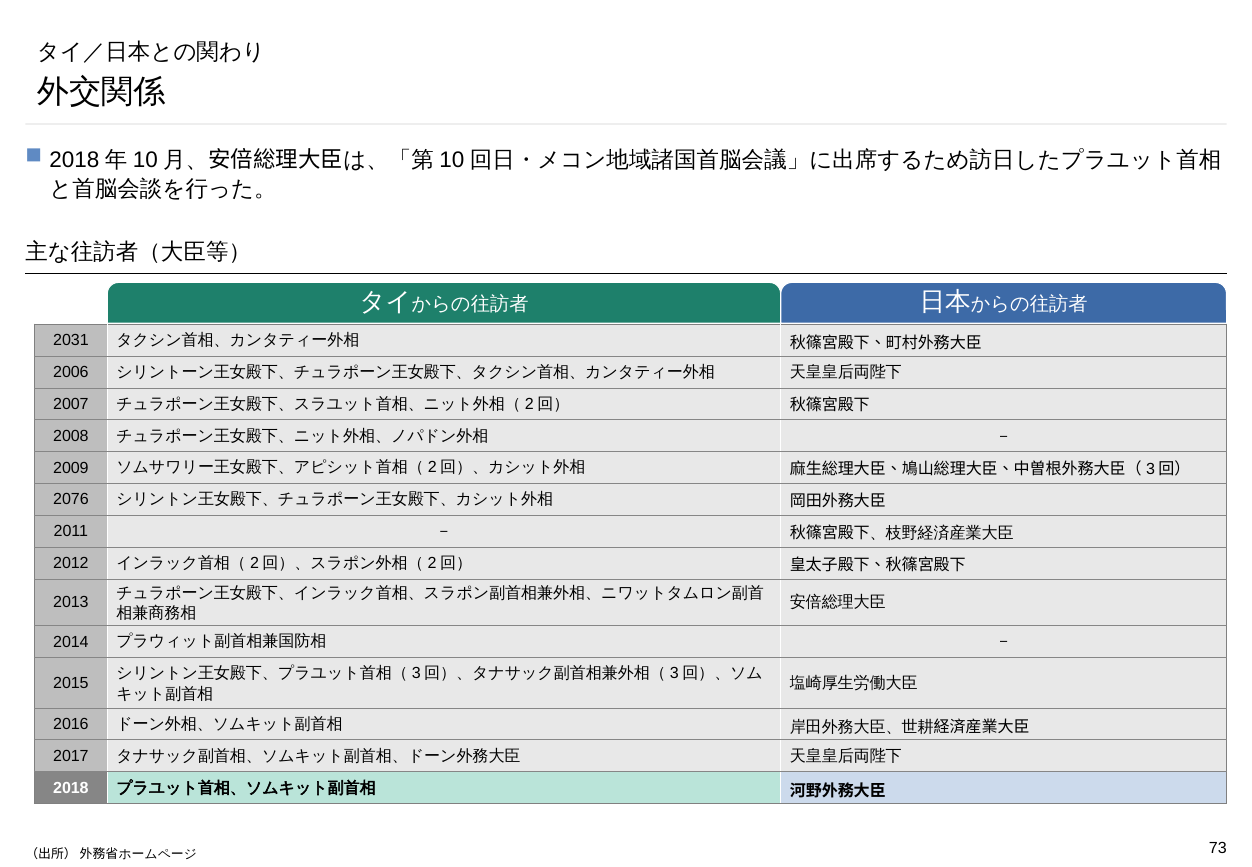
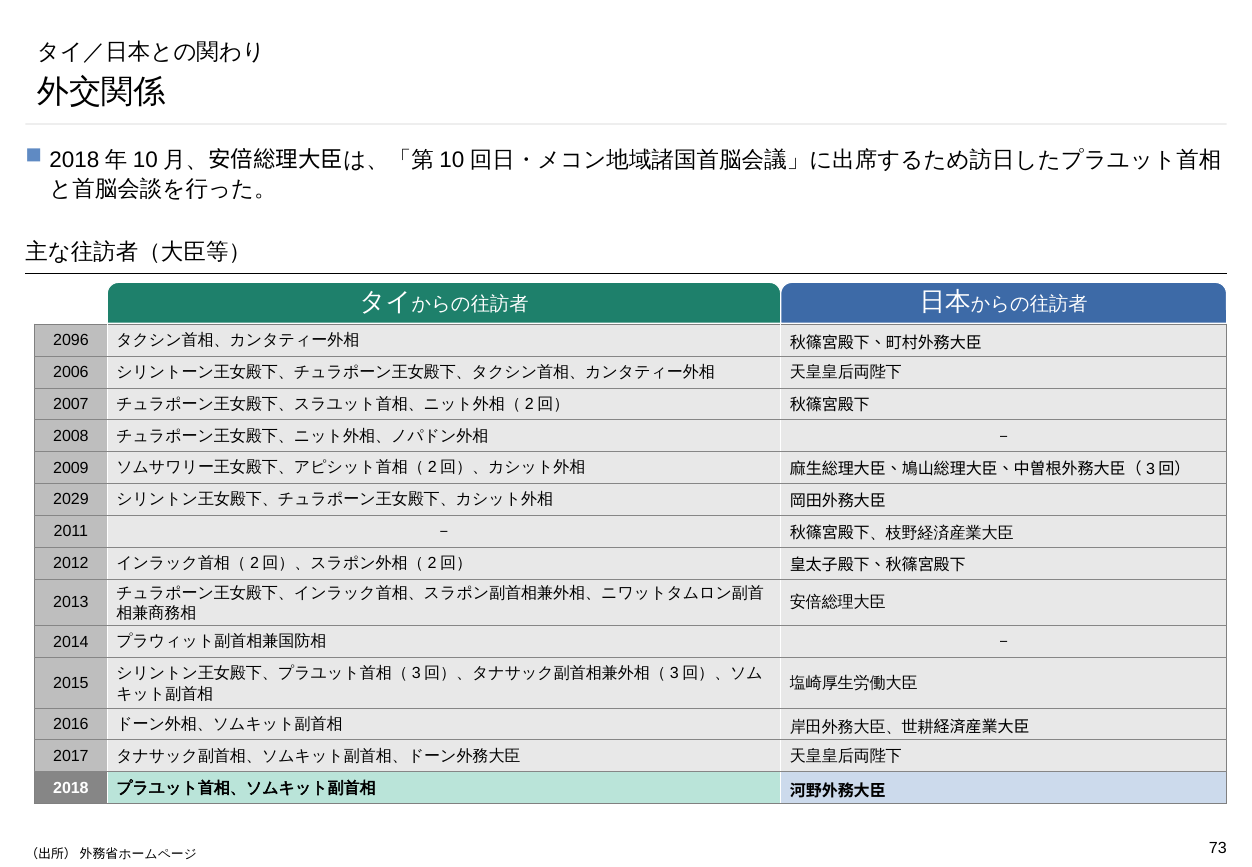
2031: 2031 -> 2096 (71, 340)
2076: 2076 -> 2029 (71, 500)
